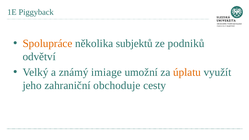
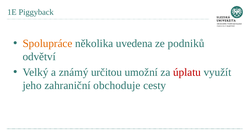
subjektů: subjektů -> uvedena (134, 43)
imiage: imiage -> určitou (107, 72)
úplatu colour: orange -> red (187, 72)
